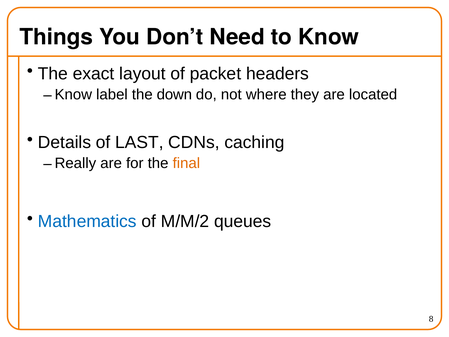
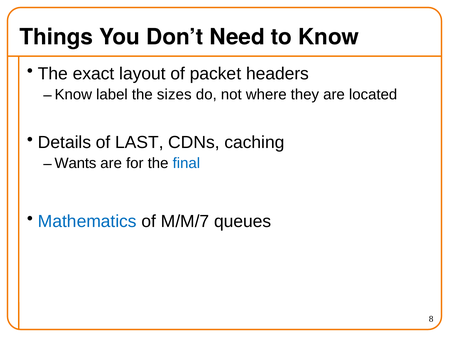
down: down -> sizes (174, 95)
Really: Really -> Wants (75, 163)
final colour: orange -> blue (186, 163)
M/M/2: M/M/2 -> M/M/7 (185, 221)
